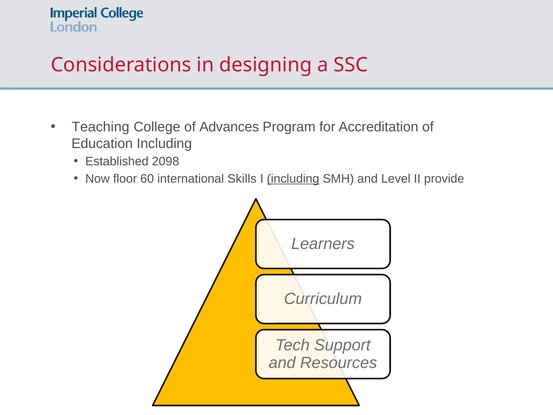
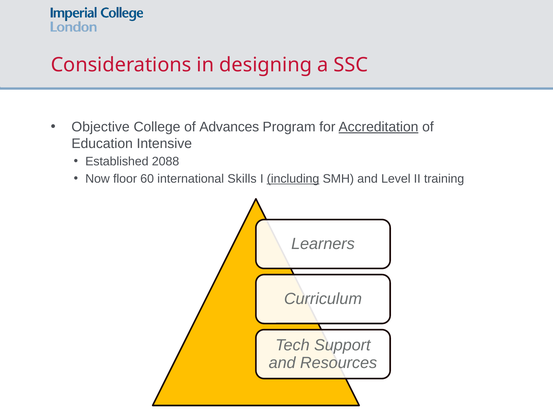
Teaching: Teaching -> Objective (101, 127)
Accreditation underline: none -> present (378, 127)
Education Including: Including -> Intensive (164, 143)
2098: 2098 -> 2088 (166, 161)
provide: provide -> training (444, 179)
